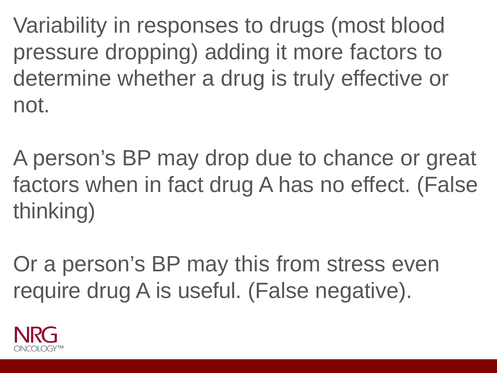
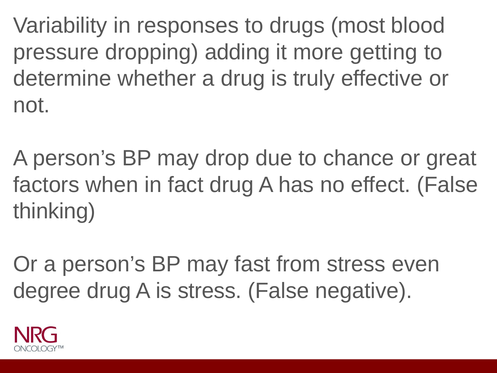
more factors: factors -> getting (384, 52)
this: this -> fast (252, 264)
require: require -> degree (47, 291)
is useful: useful -> stress (210, 291)
